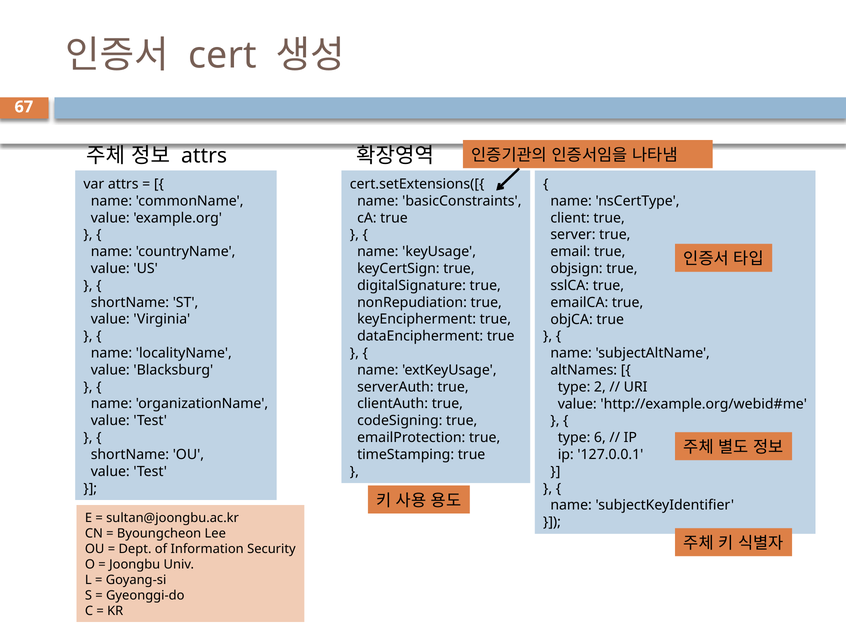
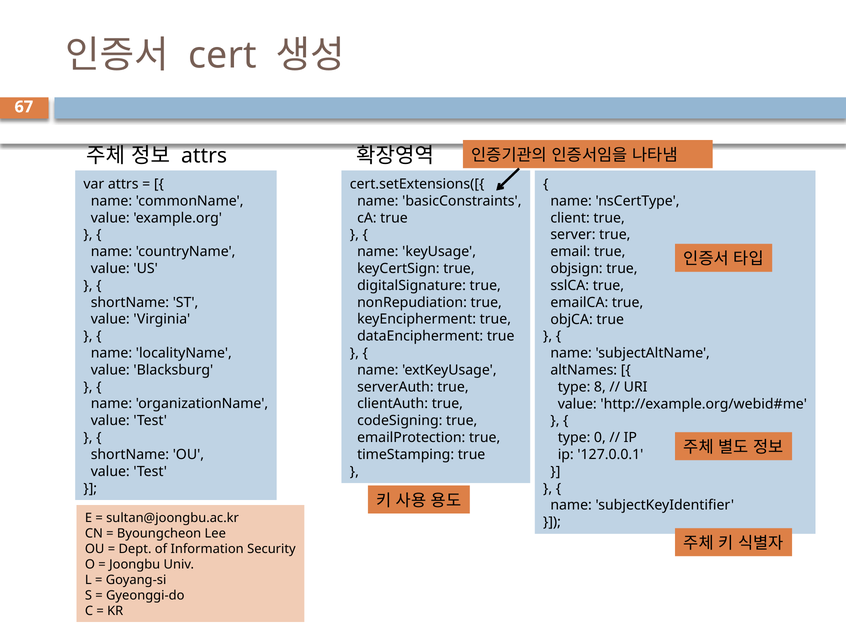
2: 2 -> 8 (600, 387)
6: 6 -> 0 (600, 438)
